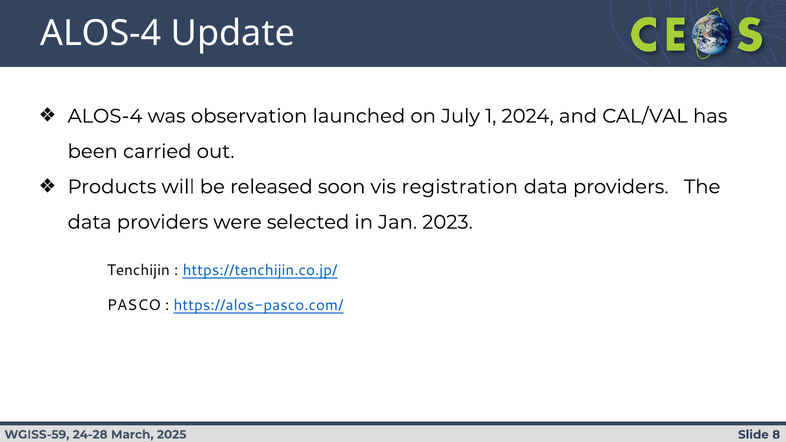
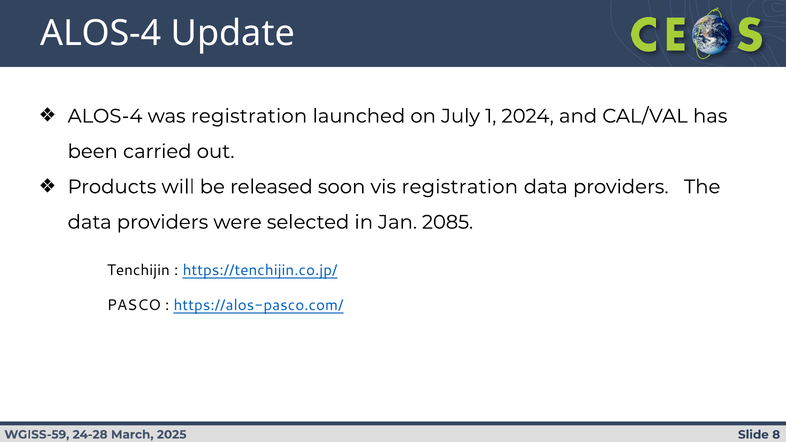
was observation: observation -> registration (249, 116)
2023: 2023 -> 2085 (448, 222)
